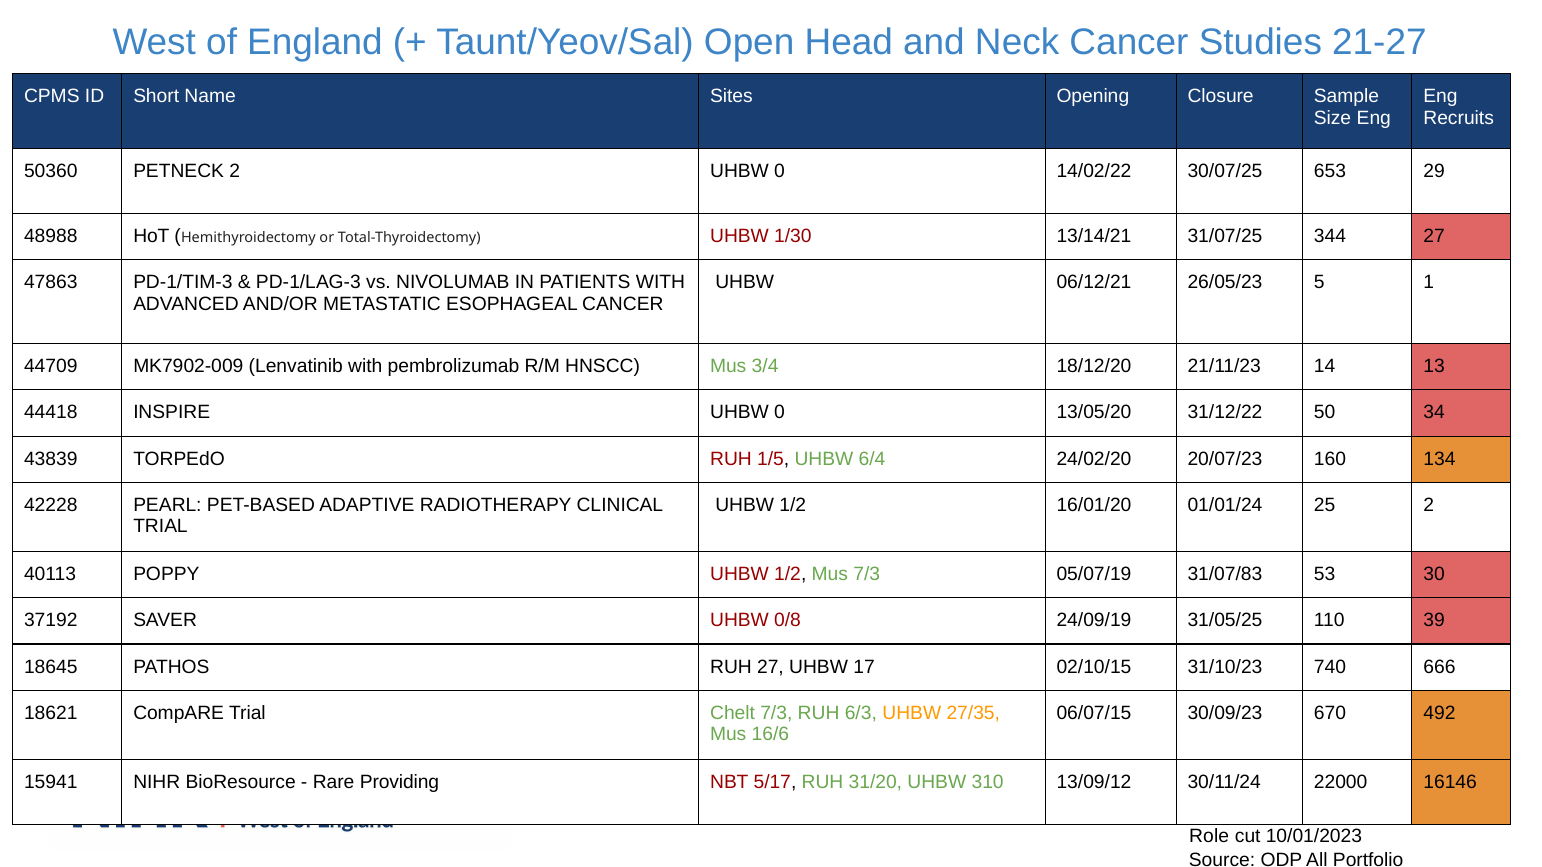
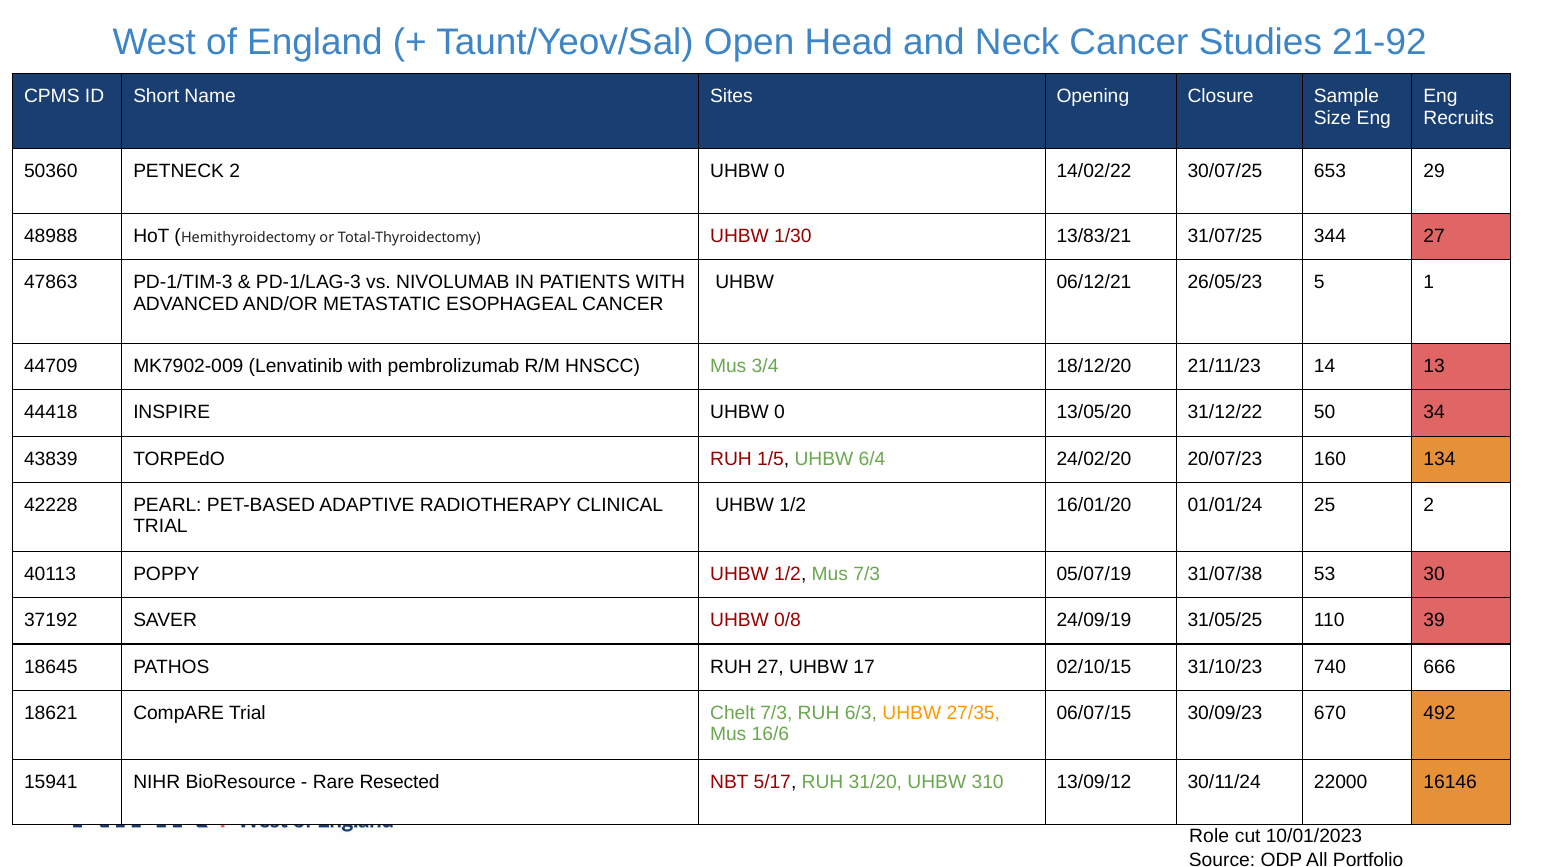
21-27: 21-27 -> 21-92 (1379, 42)
13/14/21: 13/14/21 -> 13/83/21 (1094, 236)
31/07/83: 31/07/83 -> 31/07/38 (1225, 575)
Providing: Providing -> Resected (400, 783)
